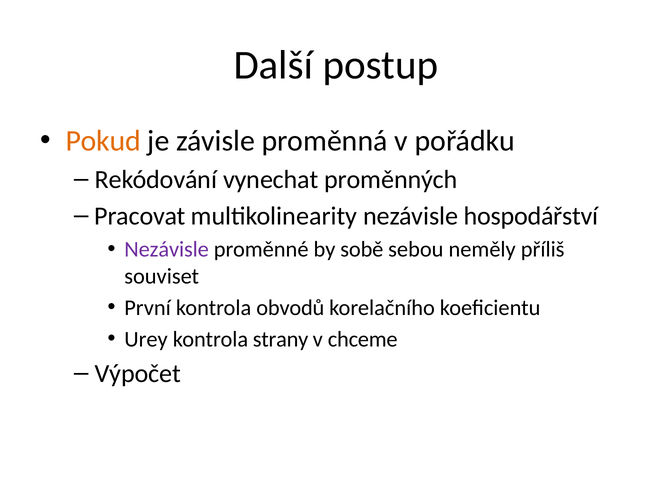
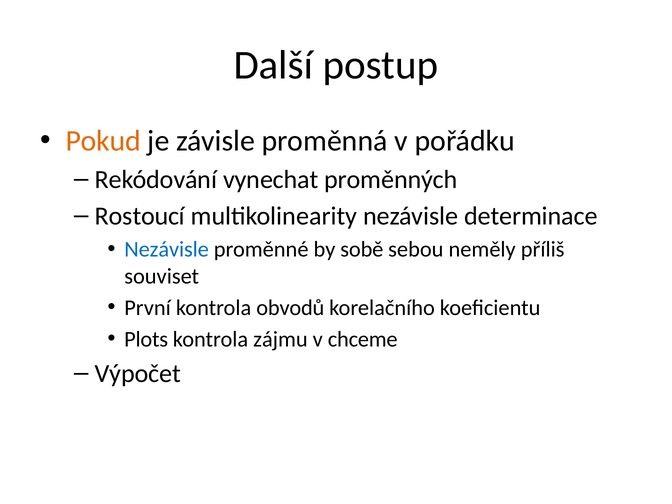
Pracovat: Pracovat -> Rostoucí (140, 216)
hospodářství: hospodářství -> determinace (531, 216)
Nezávisle colour: purple -> blue (167, 250)
Urey: Urey -> Plots (146, 339)
strany: strany -> zájmu (280, 339)
